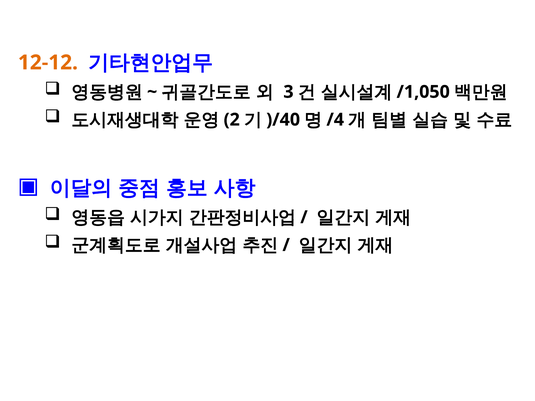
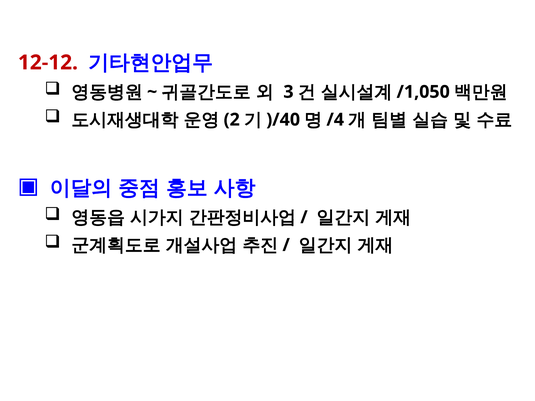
12-12 colour: orange -> red (48, 63)
